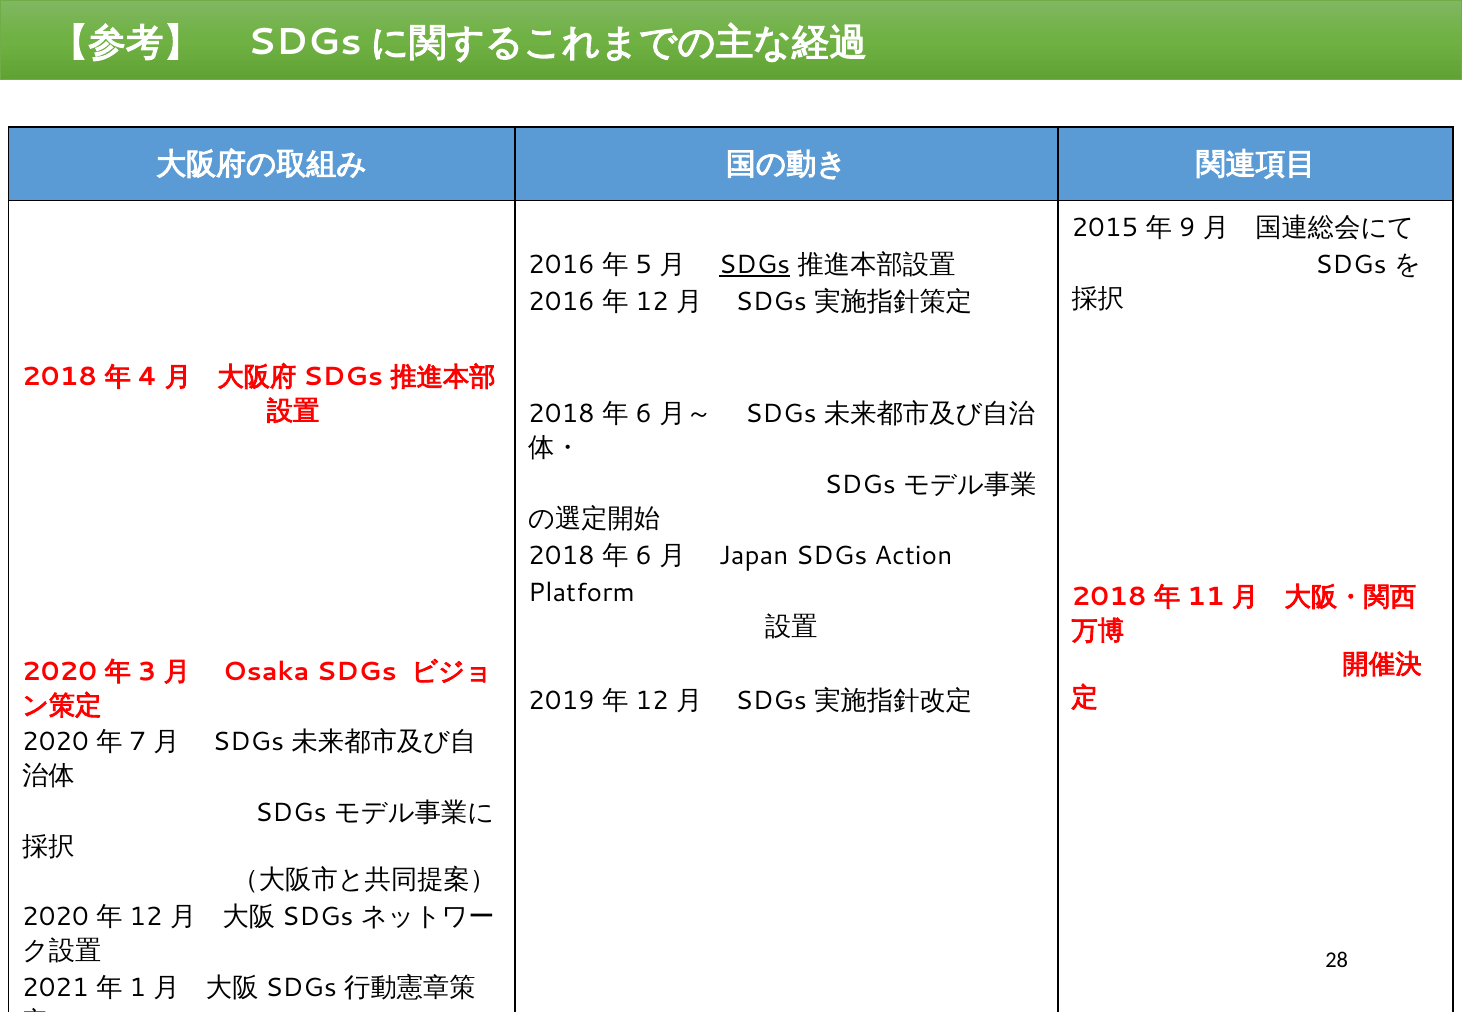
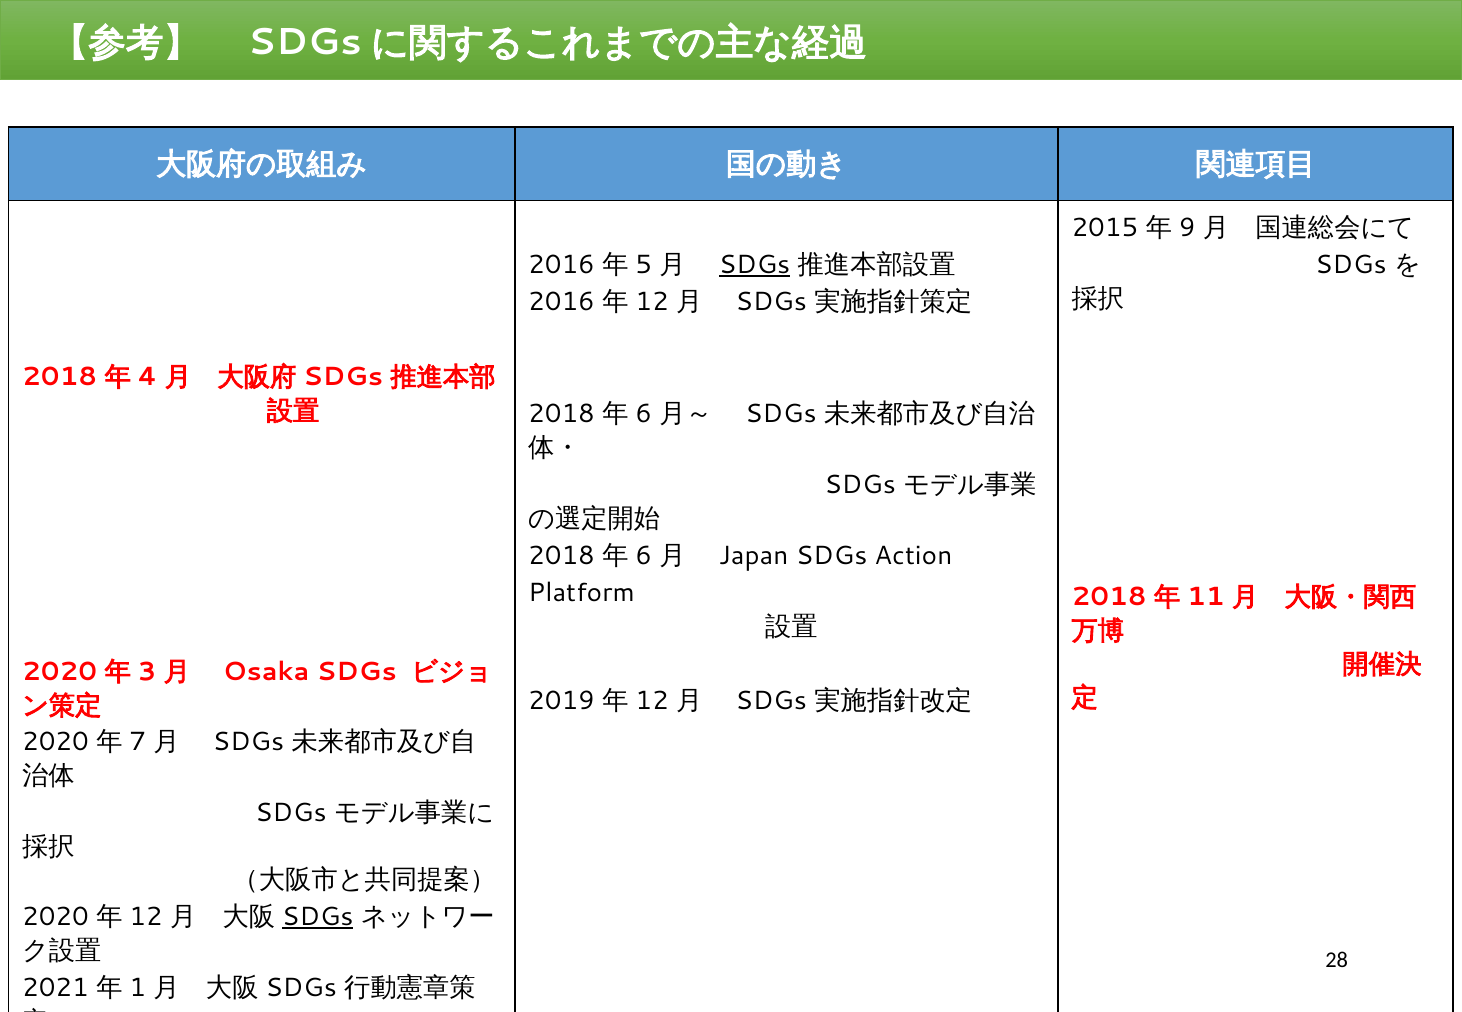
SDGs underline: none -> present (318, 917)
